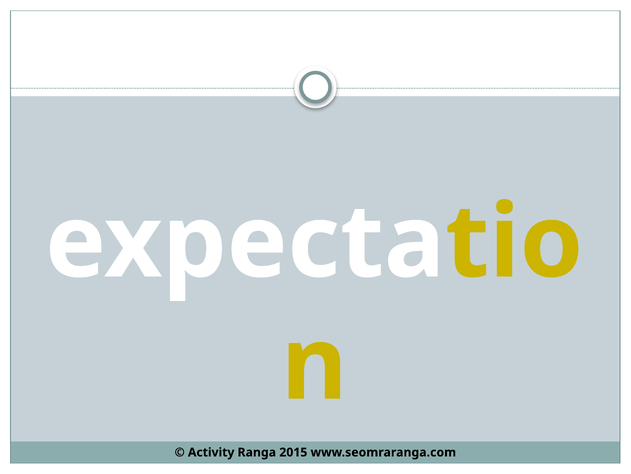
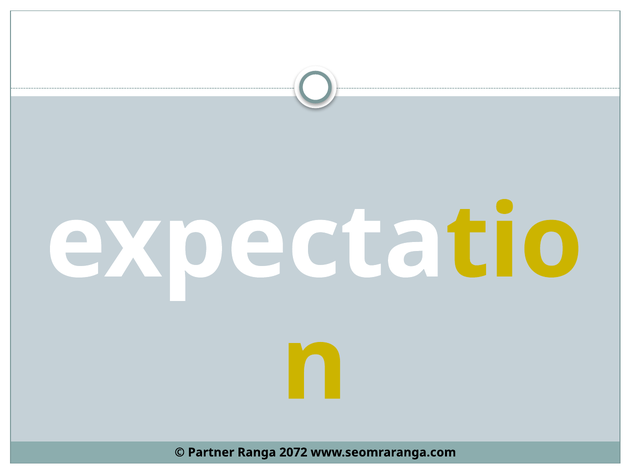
Activity: Activity -> Partner (211, 452)
2015: 2015 -> 2072 (293, 452)
